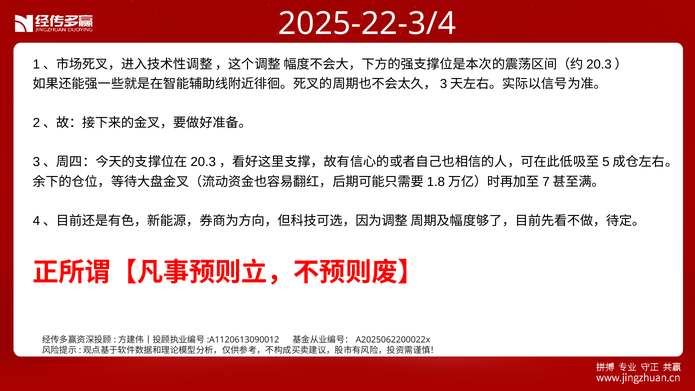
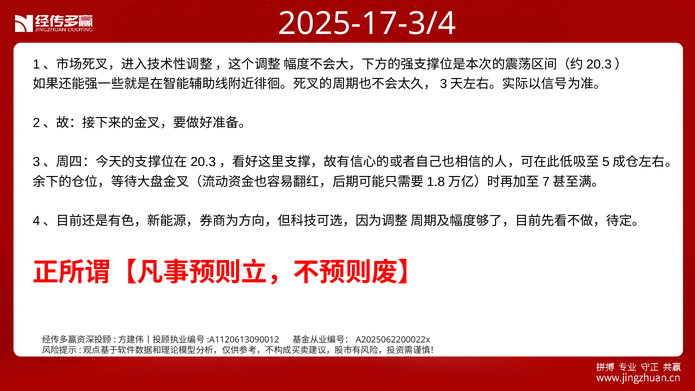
2025-22-3/4: 2025-22-3/4 -> 2025-17-3/4 (367, 24)
